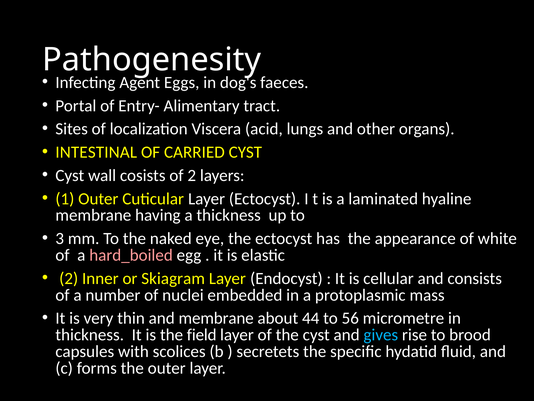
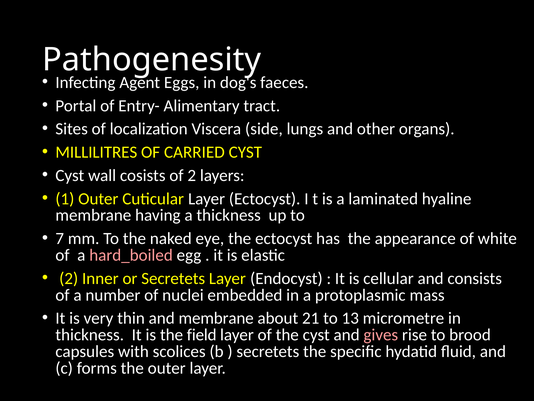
acid: acid -> side (264, 129)
INTESTINAL: INTESTINAL -> MILLILITRES (96, 152)
3: 3 -> 7 (60, 238)
or Skiagram: Skiagram -> Secretets (173, 278)
44: 44 -> 21 (311, 318)
56: 56 -> 13 (350, 318)
gives colour: light blue -> pink (381, 334)
